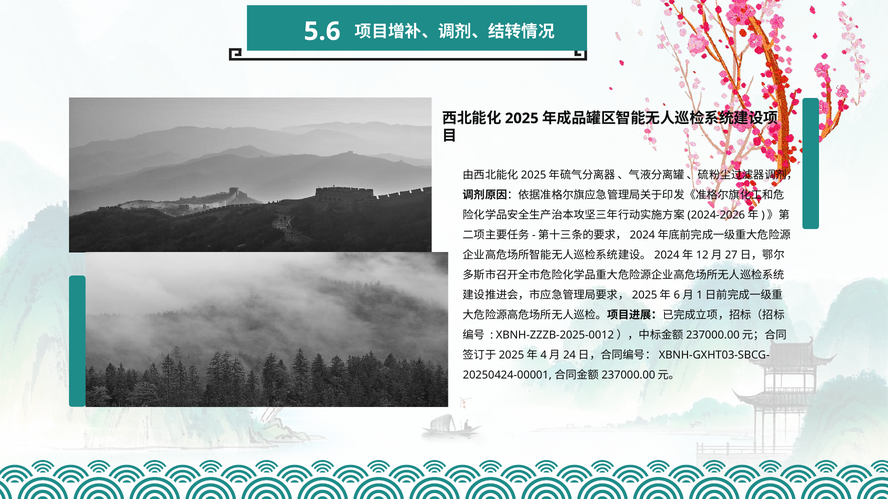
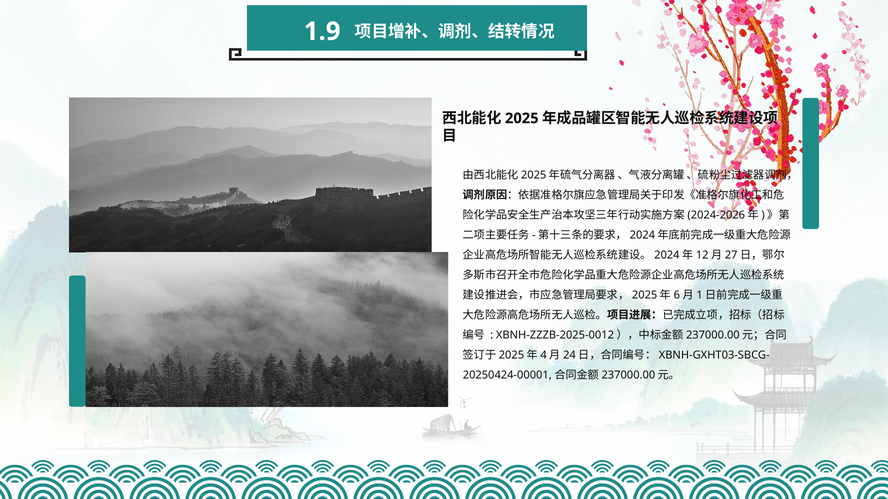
5.6: 5.6 -> 1.9 (322, 31)
